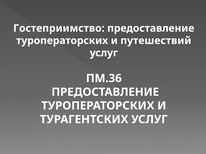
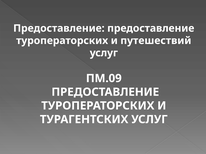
Гостеприимство: Гостеприимство -> Предоставление (59, 28)
ПМ.36: ПМ.36 -> ПМ.09 (104, 79)
